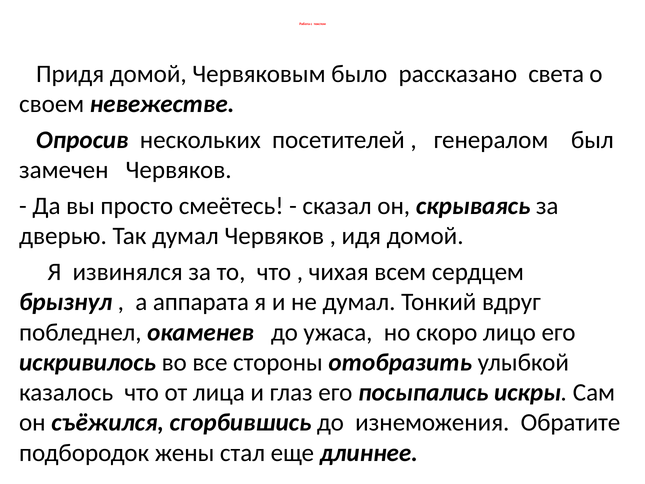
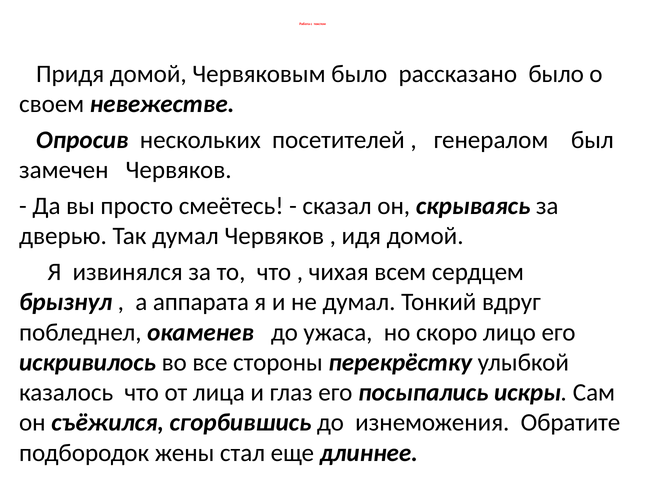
рассказано света: света -> было (556, 74)
отобразить: отобразить -> перекрёстку (400, 362)
